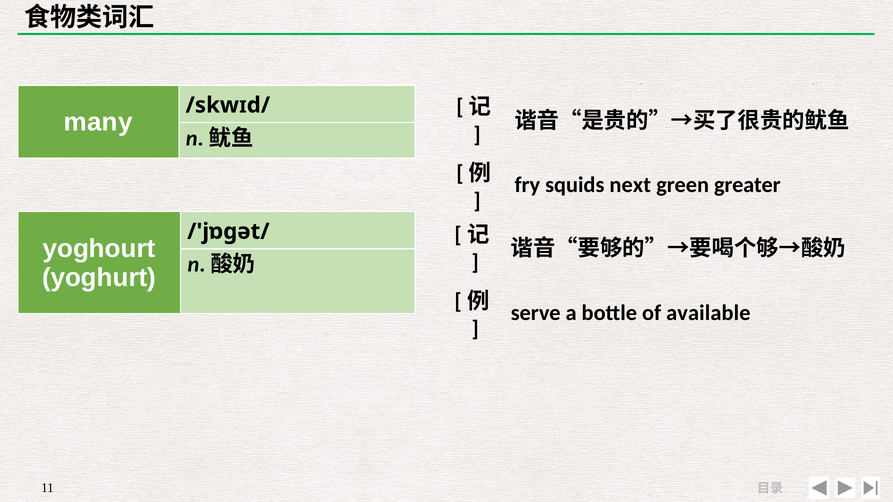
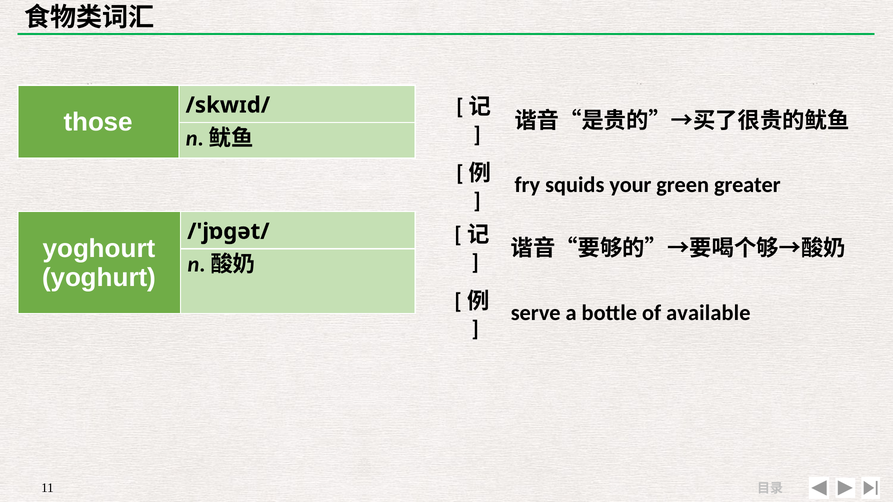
many: many -> those (98, 122)
next: next -> your (630, 185)
